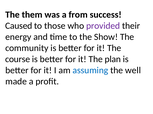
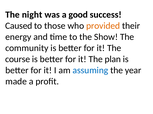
them: them -> night (32, 15)
from: from -> good (78, 15)
provided colour: purple -> orange (103, 26)
well: well -> year (133, 71)
